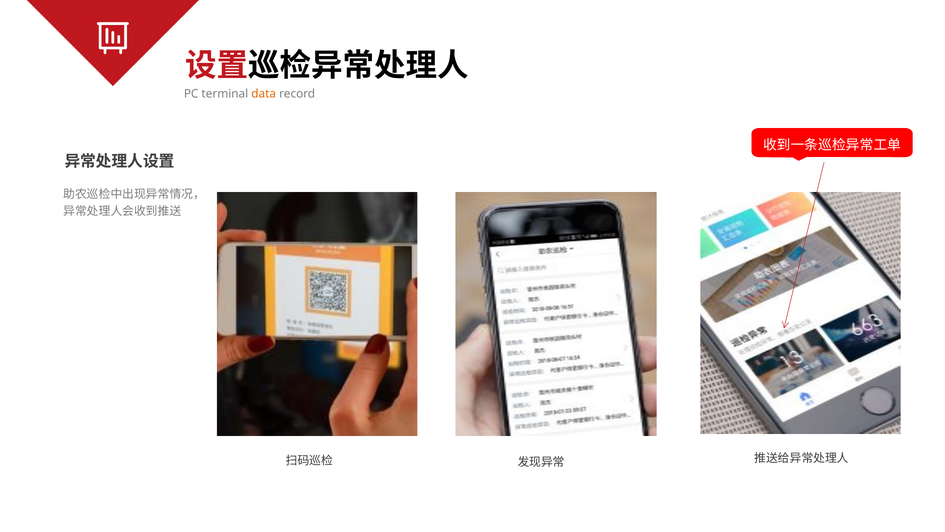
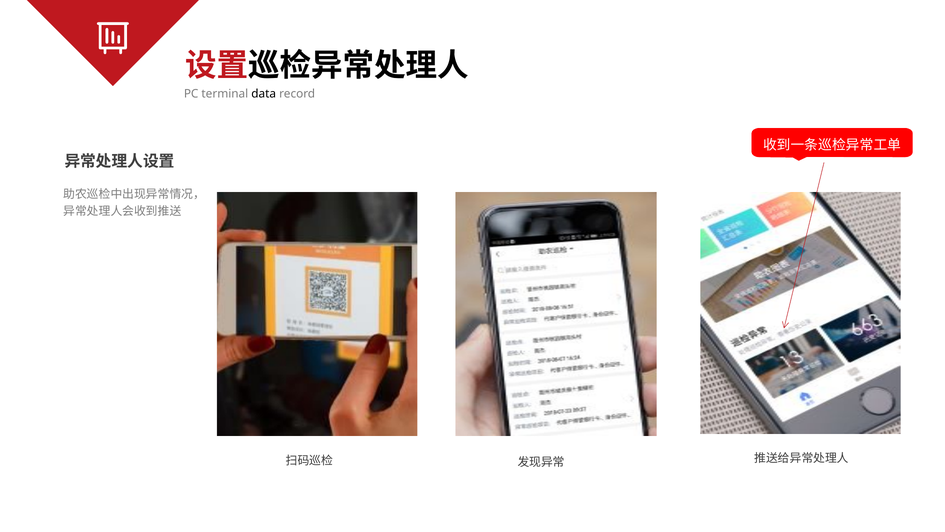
data colour: orange -> black (264, 94)
